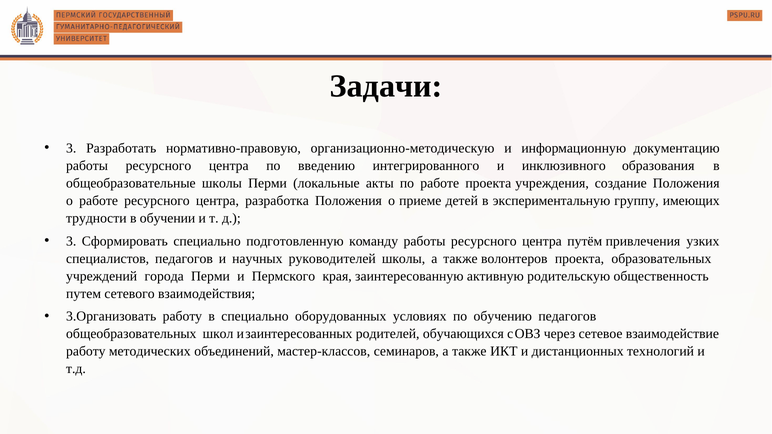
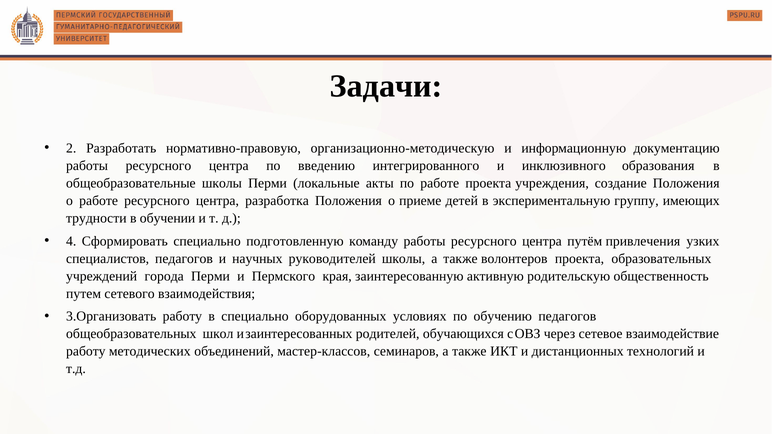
3: 3 -> 2 (71, 148)
3: 3 -> 4 (71, 241)
